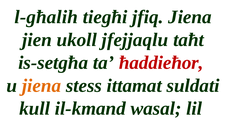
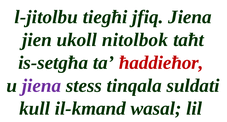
l-għalih: l-għalih -> l-jitolbu (46, 17)
jfejjaqlu: jfejjaqlu -> nitolbok (135, 40)
jiena colour: orange -> purple (41, 86)
ittamat: ittamat -> tinqala (134, 86)
